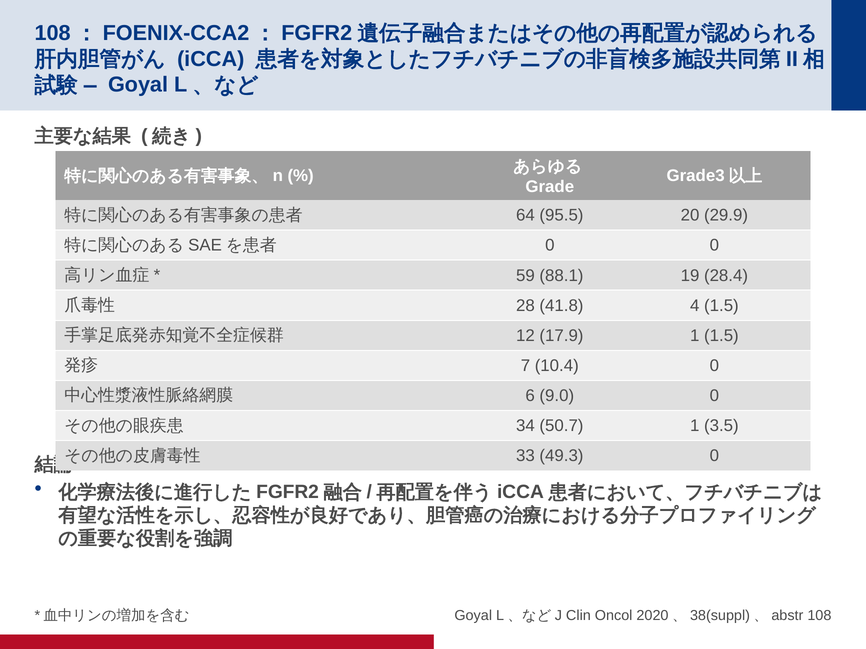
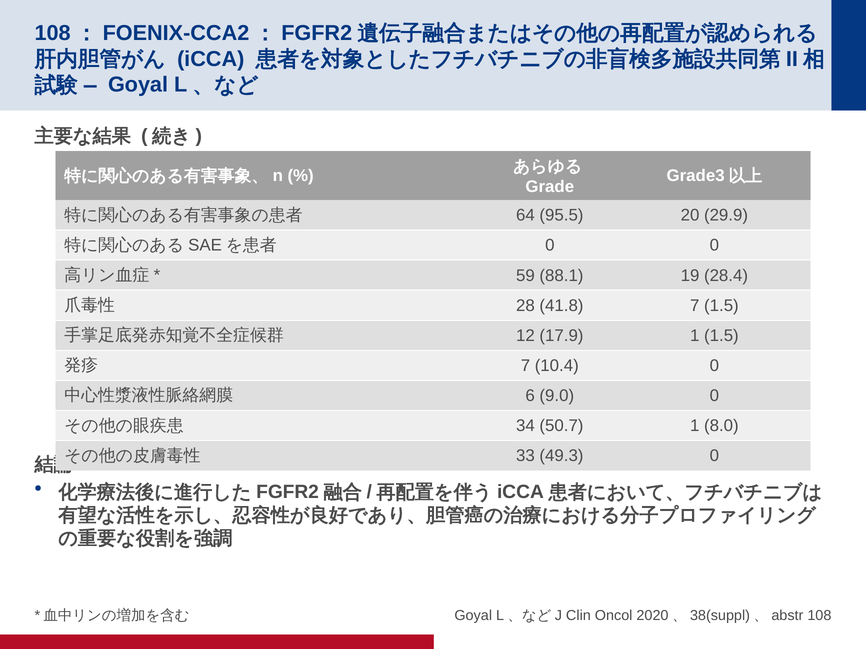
41.8 4: 4 -> 7 (695, 306)
3.5: 3.5 -> 8.0 (721, 426)
